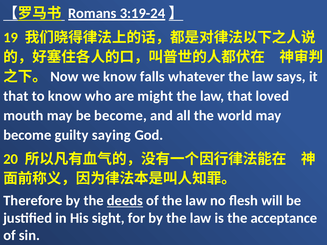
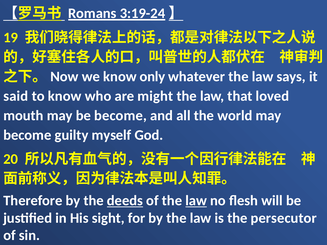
falls: falls -> only (152, 77)
that: that -> said (16, 96)
saying: saying -> myself (111, 135)
law underline: none -> present (196, 201)
acceptance: acceptance -> persecutor (284, 218)
